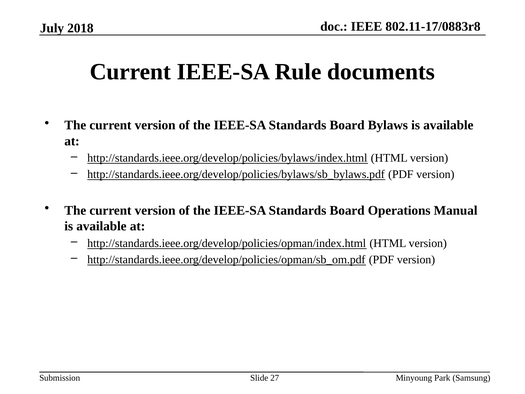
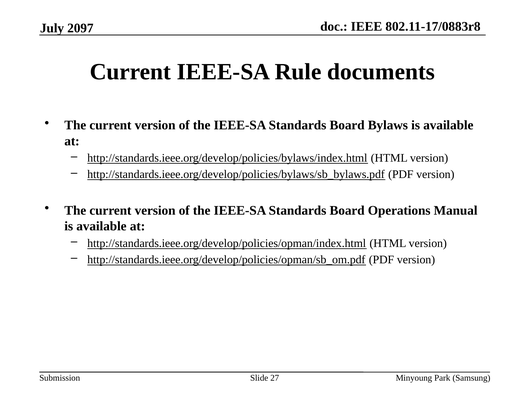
2018: 2018 -> 2097 (80, 28)
